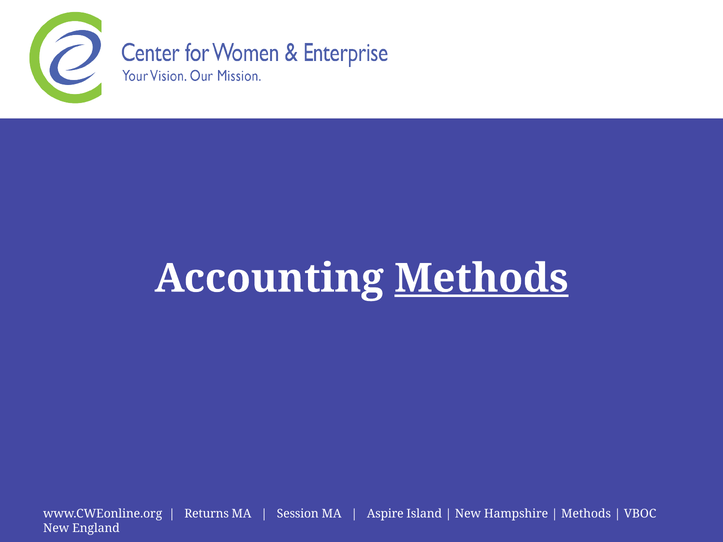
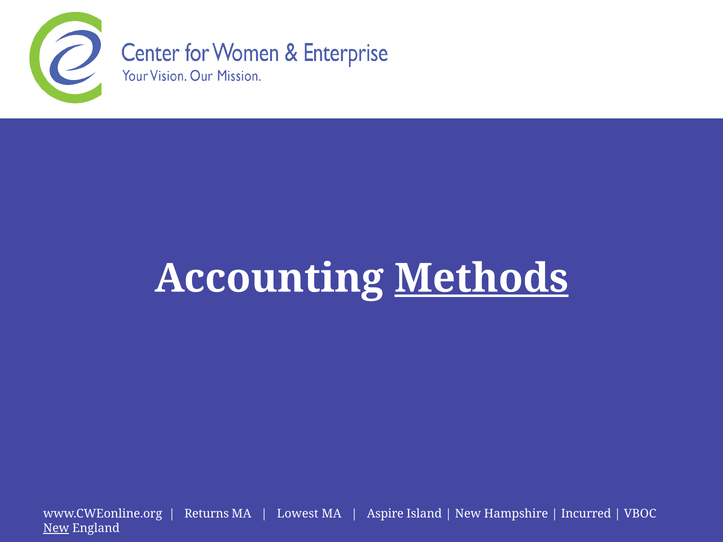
Session: Session -> Lowest (298, 514)
Methods: Methods -> Incurred (586, 514)
New underline: none -> present (56, 529)
